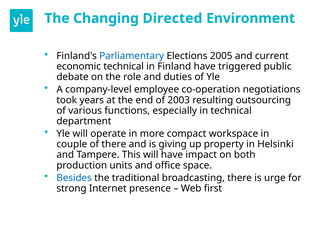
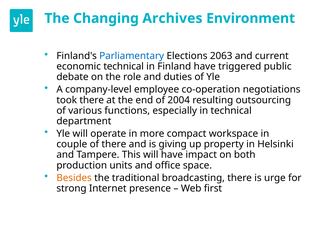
Directed: Directed -> Archives (172, 18)
2005: 2005 -> 2063 (221, 56)
took years: years -> there (92, 100)
2003: 2003 -> 2004 (179, 100)
Besides colour: blue -> orange (74, 178)
